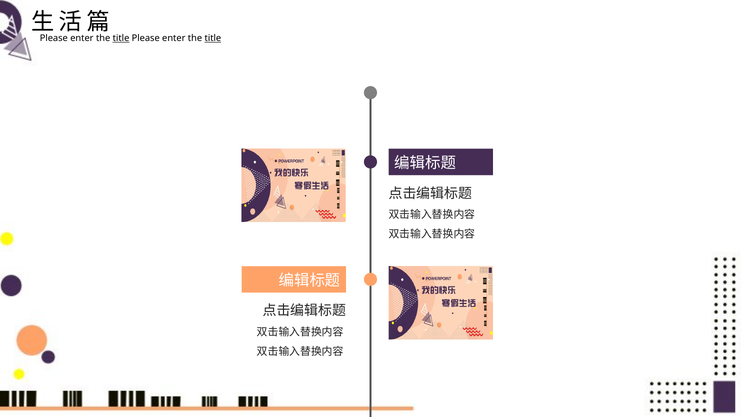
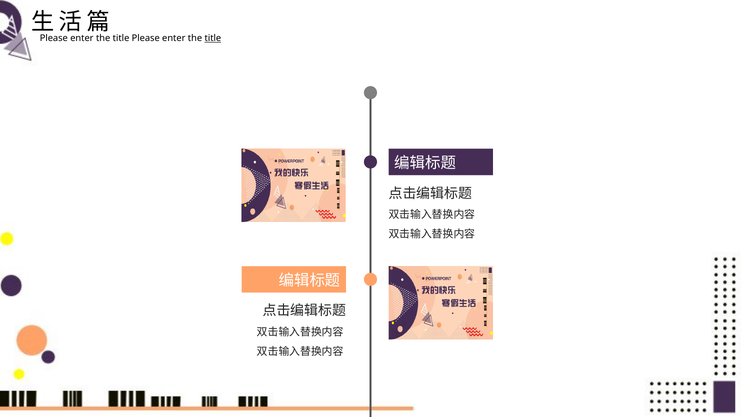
title underline: present -> none (121, 38)
